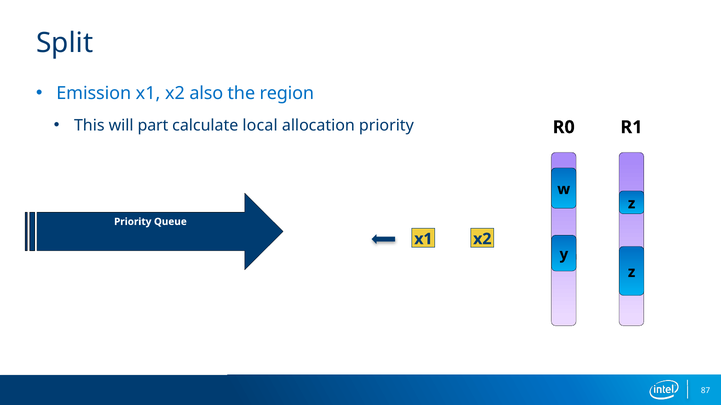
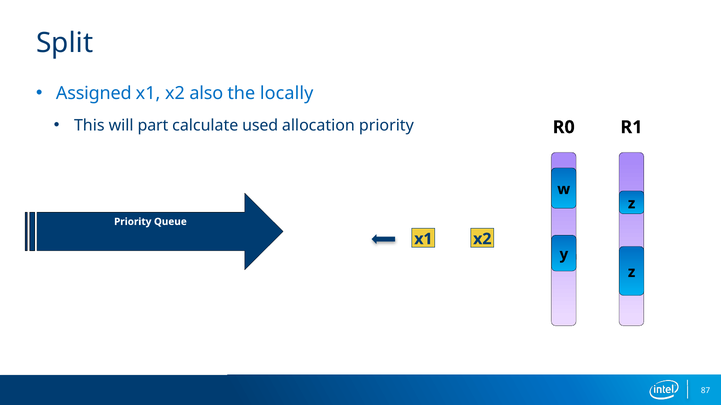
Emission: Emission -> Assigned (94, 93)
region: region -> locally (287, 93)
local: local -> used (260, 125)
